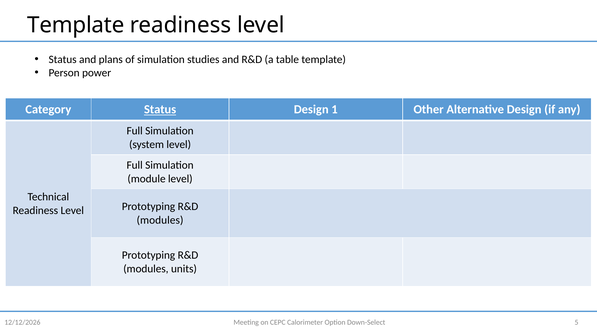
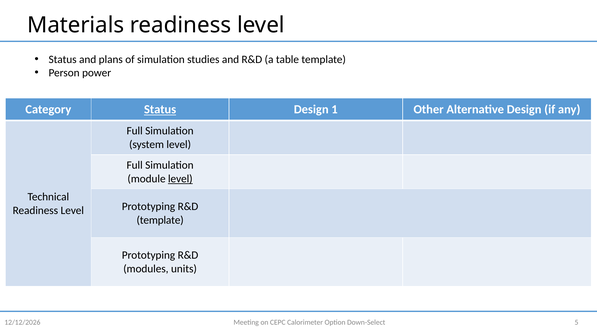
Template: Template -> Materials (76, 25)
level underline: none -> present (180, 179)
modules: modules -> template (160, 220)
